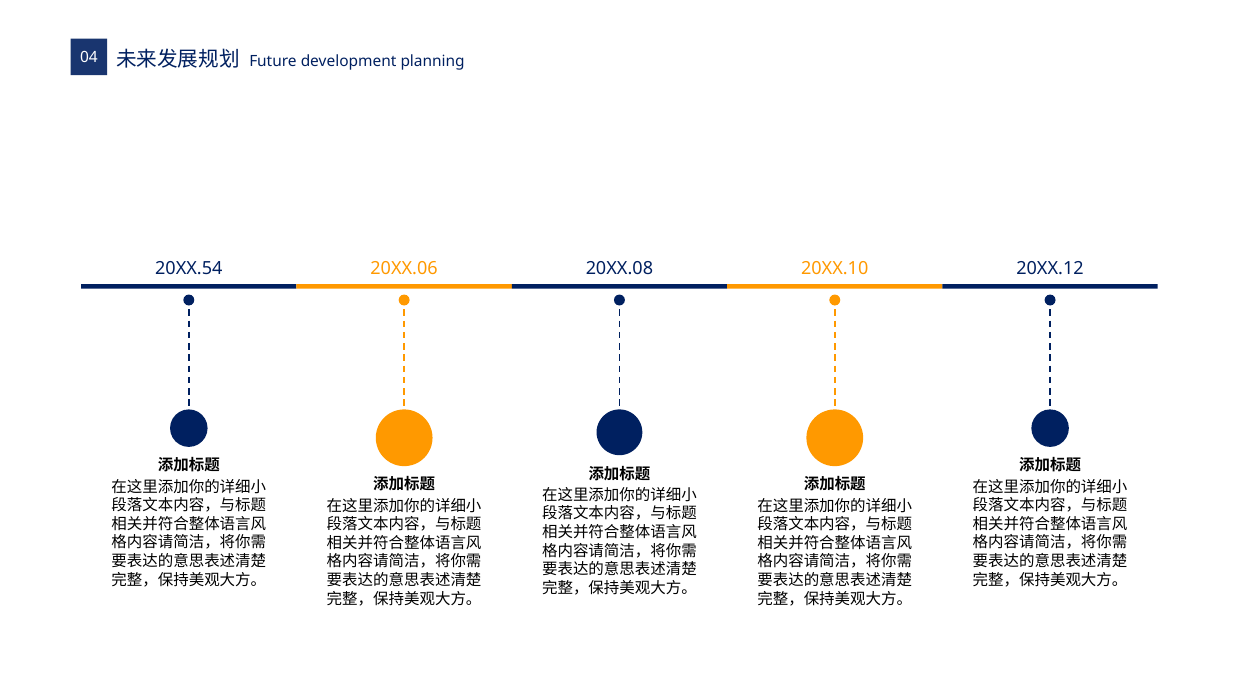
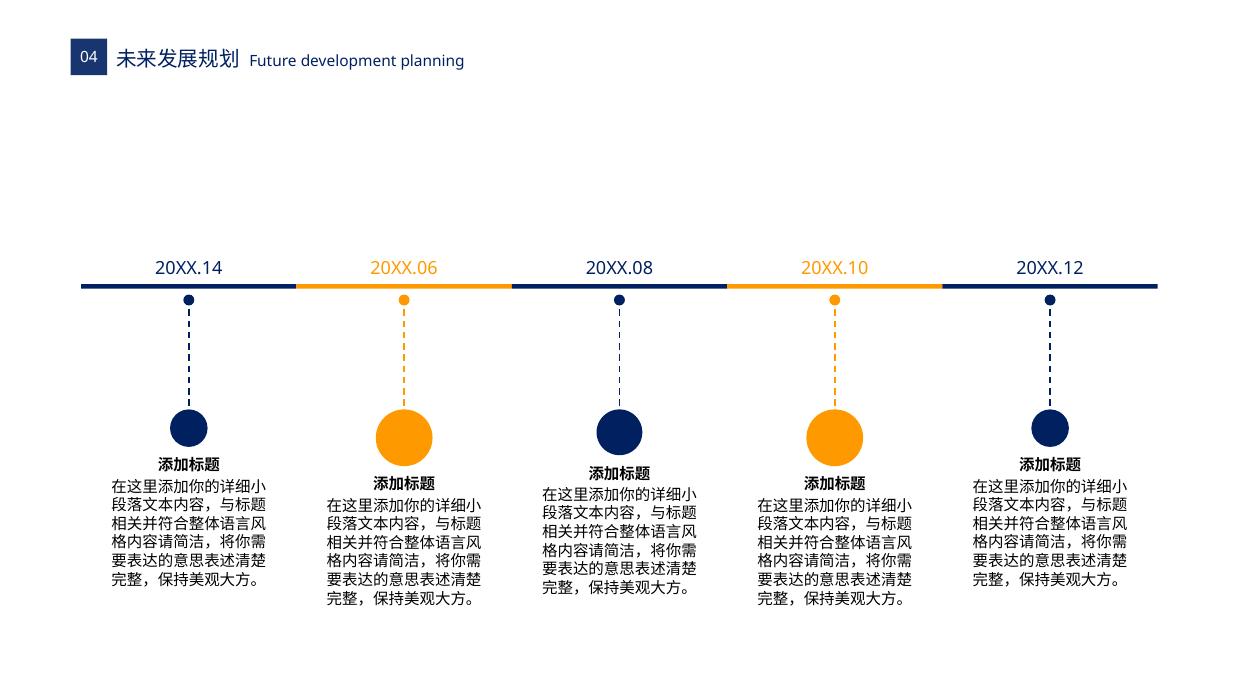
20XX.54: 20XX.54 -> 20XX.14 (189, 268)
